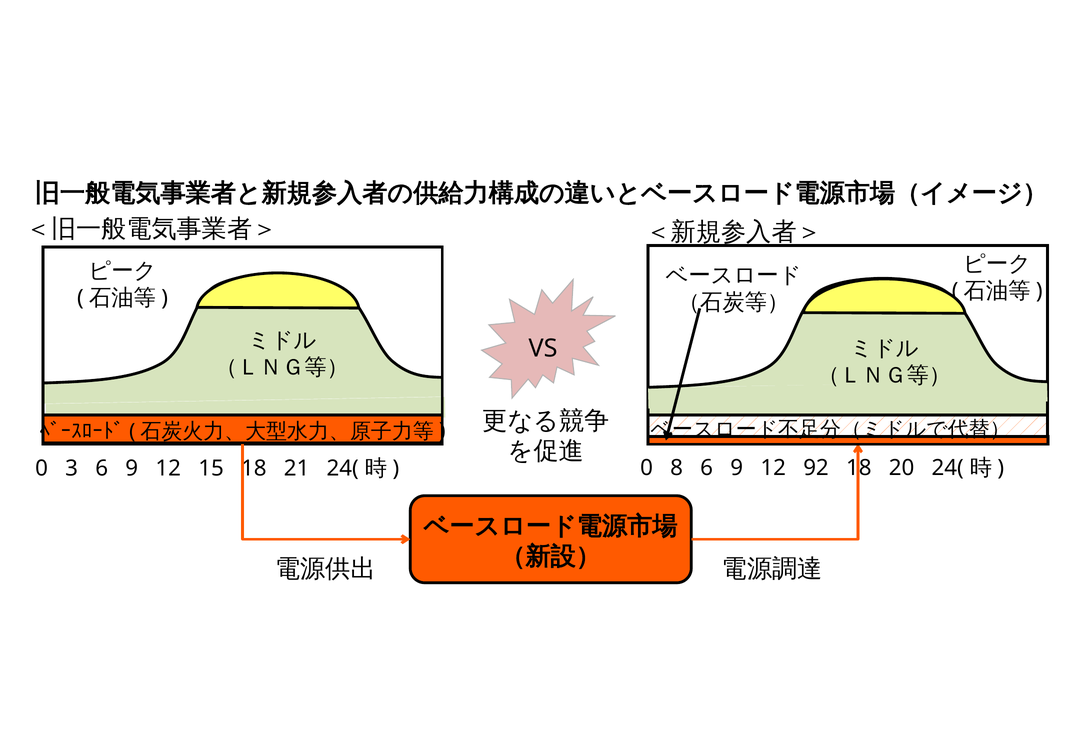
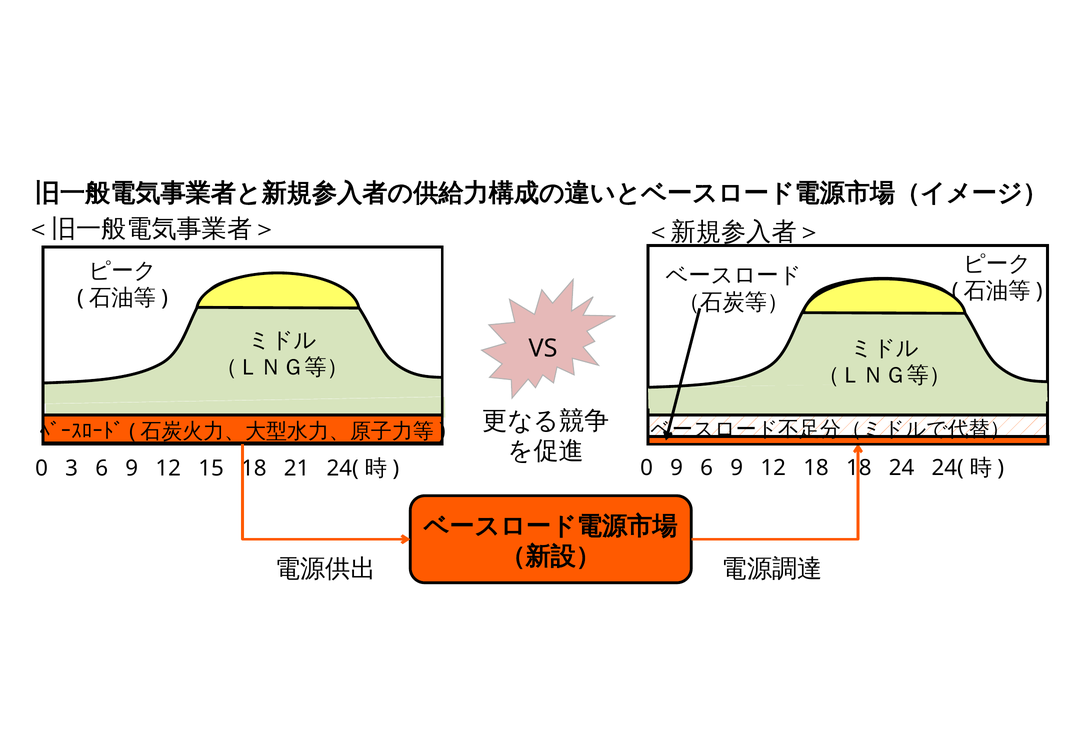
0 8: 8 -> 9 (677, 468)
12 92: 92 -> 18 (816, 468)
20: 20 -> 24 (902, 468)
